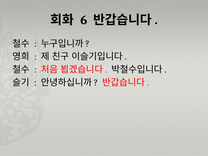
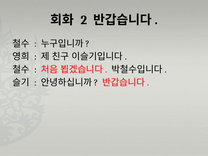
6: 6 -> 2 (84, 20)
